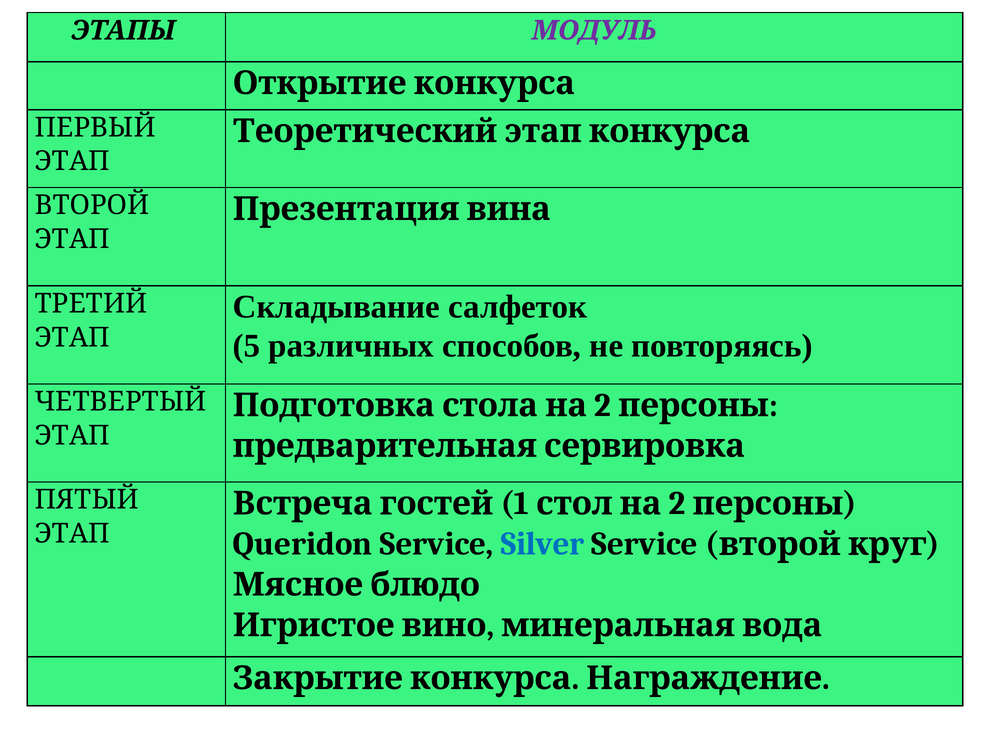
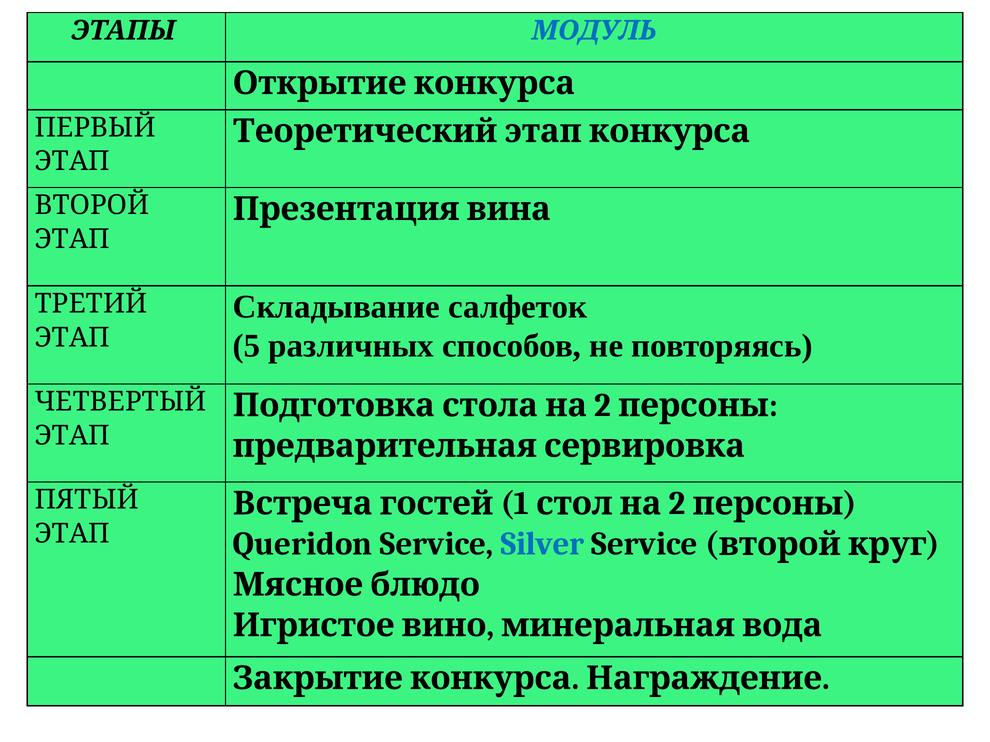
МОДУЛЬ colour: purple -> blue (594, 30)
